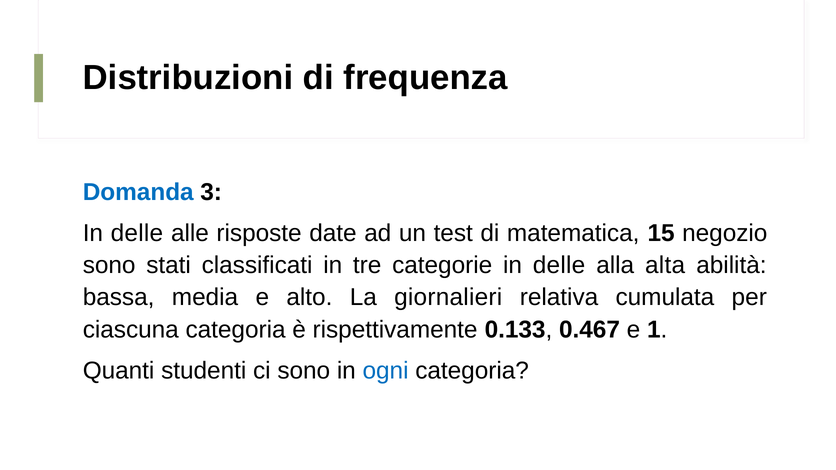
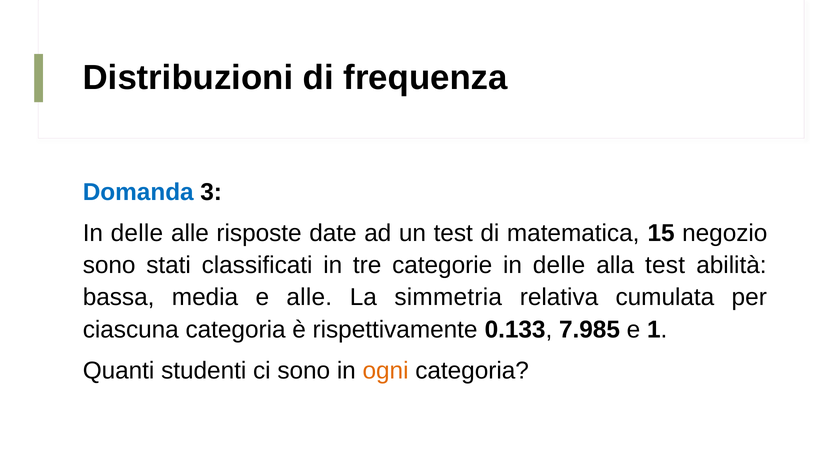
alla alta: alta -> test (665, 265)
e alto: alto -> alle (309, 298)
giornalieri: giornalieri -> simmetria (448, 298)
0.467: 0.467 -> 7.985 (590, 330)
ogni colour: blue -> orange (386, 371)
